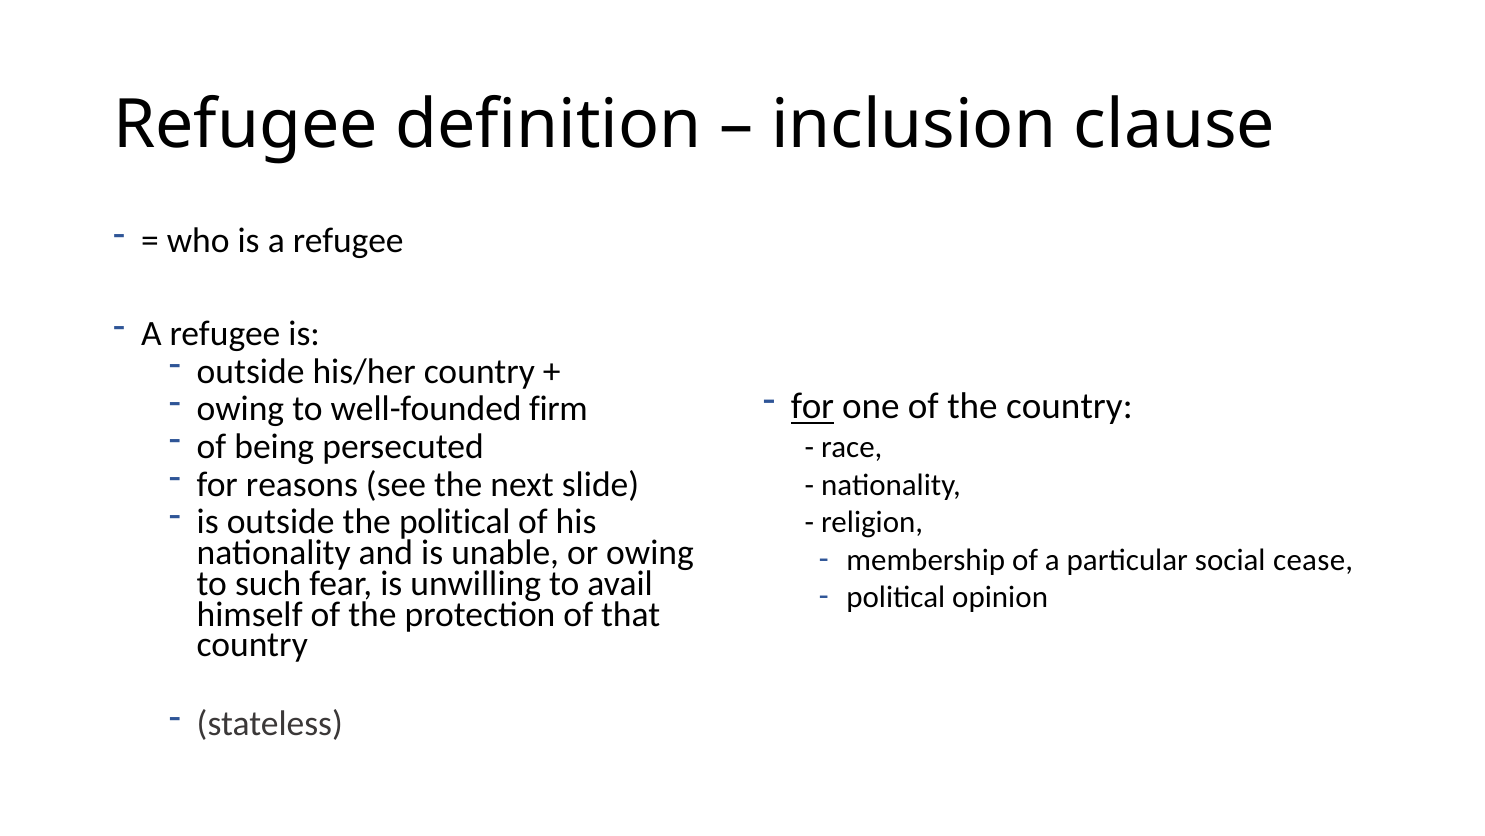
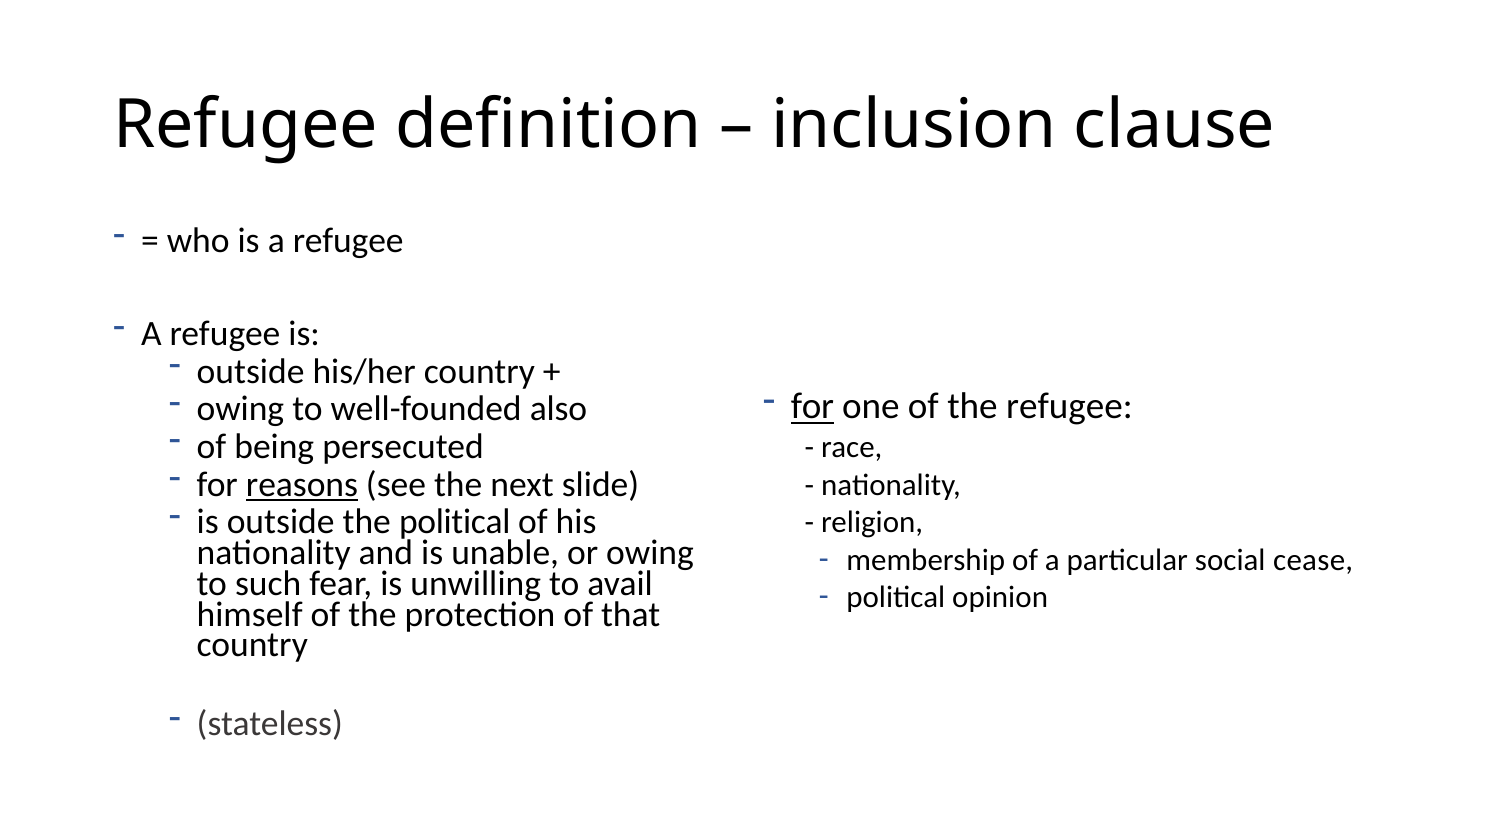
the country: country -> refugee (1069, 406)
firm: firm -> also (558, 409)
reasons underline: none -> present (302, 484)
